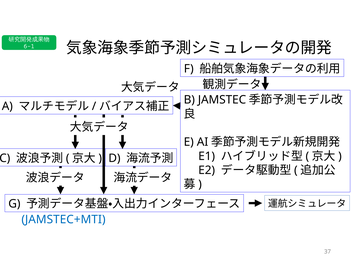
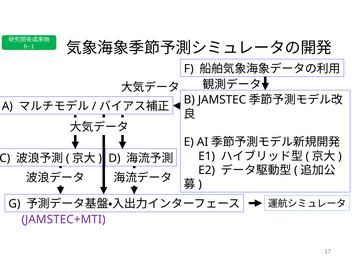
JAMSTEC+MTI colour: blue -> purple (63, 220)
